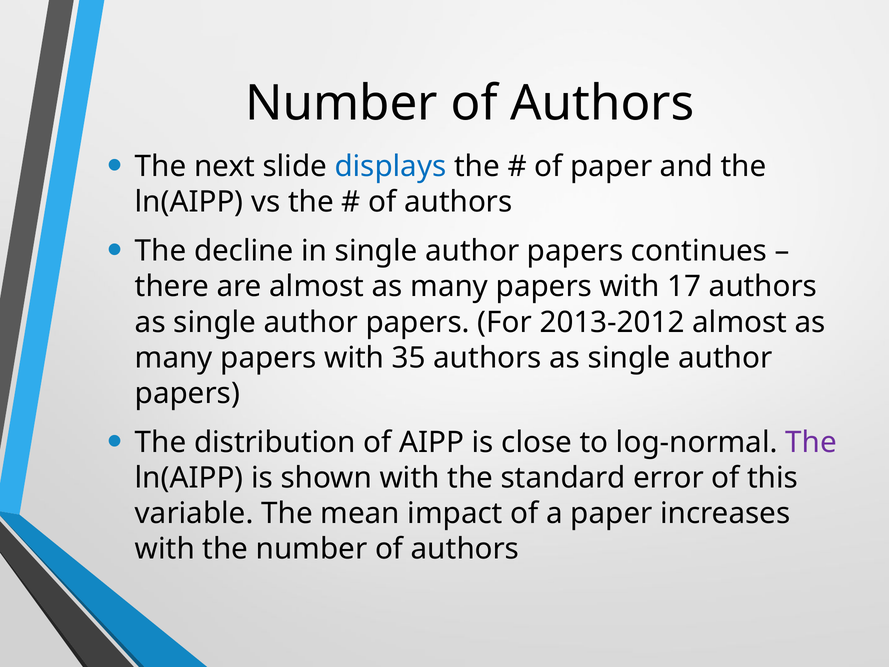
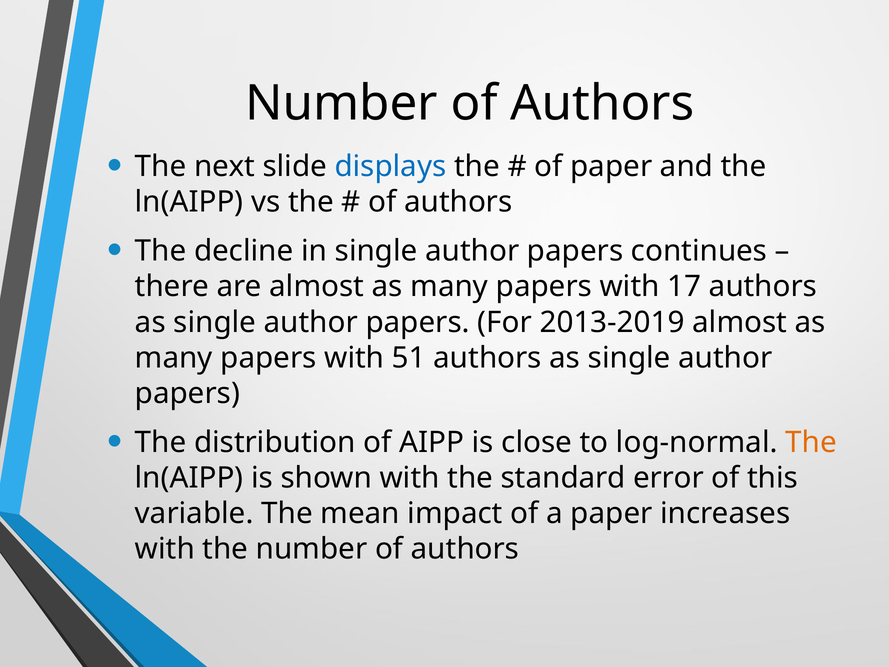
2013-2012: 2013-2012 -> 2013-2019 (612, 322)
35: 35 -> 51 (409, 358)
The colour: purple -> orange (811, 442)
